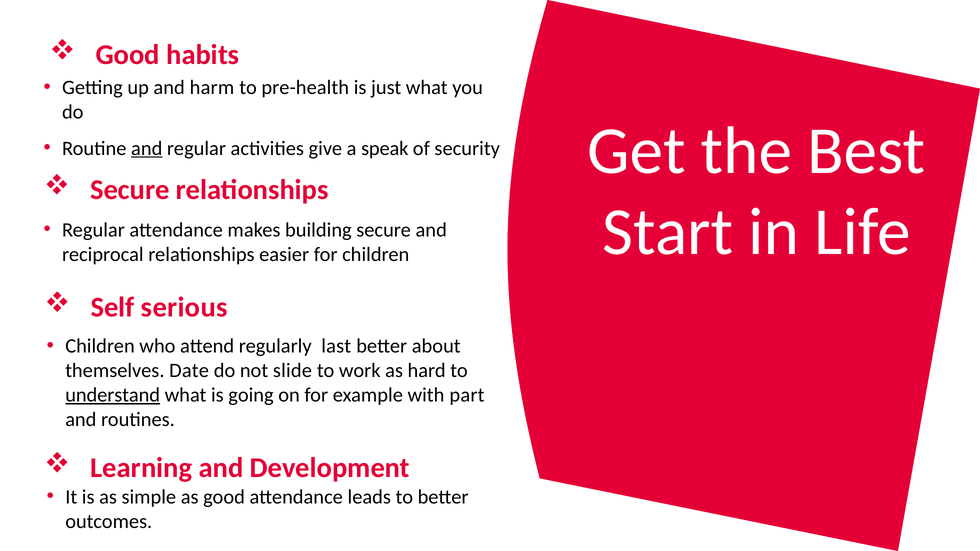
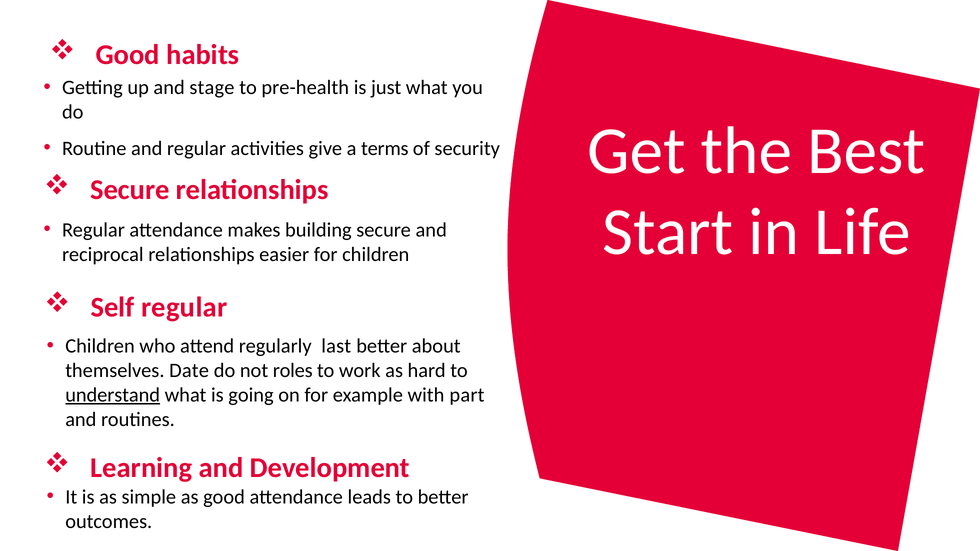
harm: harm -> stage (212, 88)
and underline: present -> none (147, 148)
speak: speak -> terms (385, 148)
Self serious: serious -> regular (184, 307)
slide: slide -> roles (293, 371)
